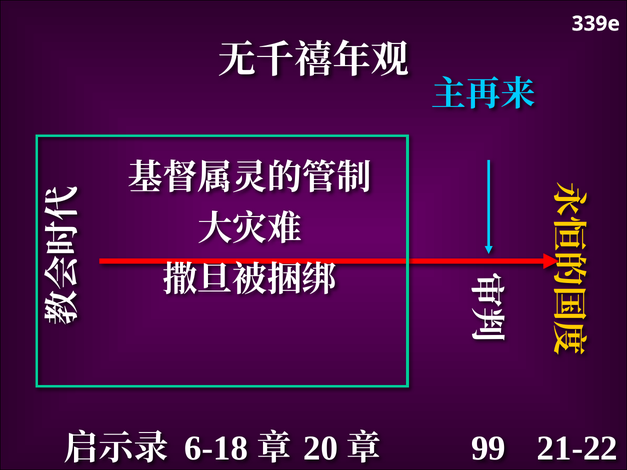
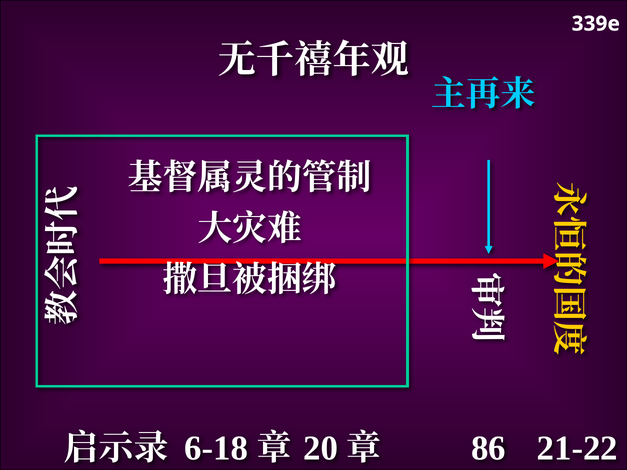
99: 99 -> 86 (489, 449)
